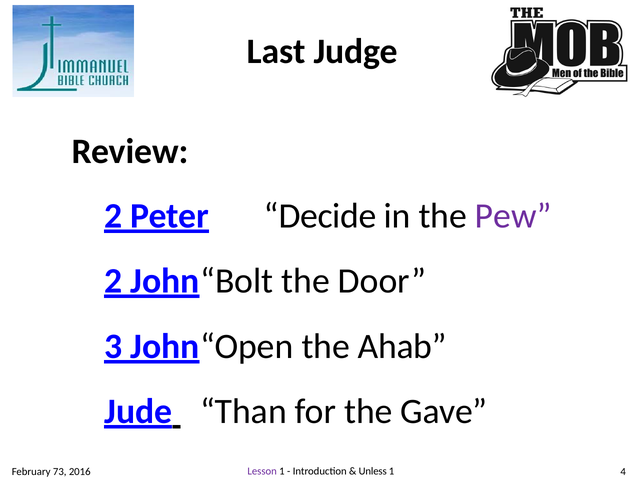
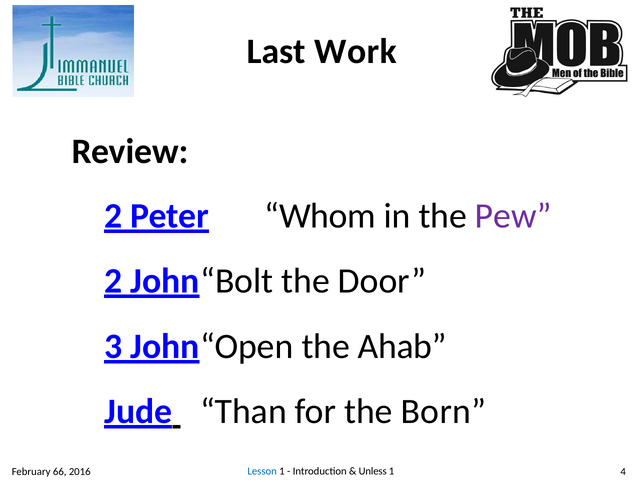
Judge: Judge -> Work (356, 51)
Decide: Decide -> Whom (320, 216)
Gave: Gave -> Born (444, 412)
73: 73 -> 66 (60, 472)
Lesson colour: purple -> blue (262, 472)
